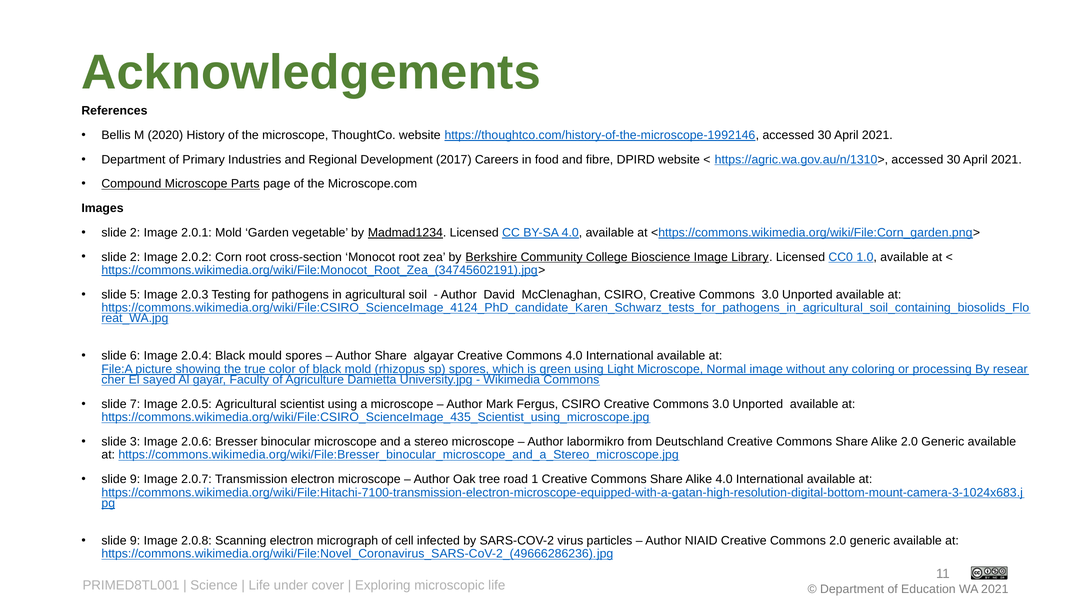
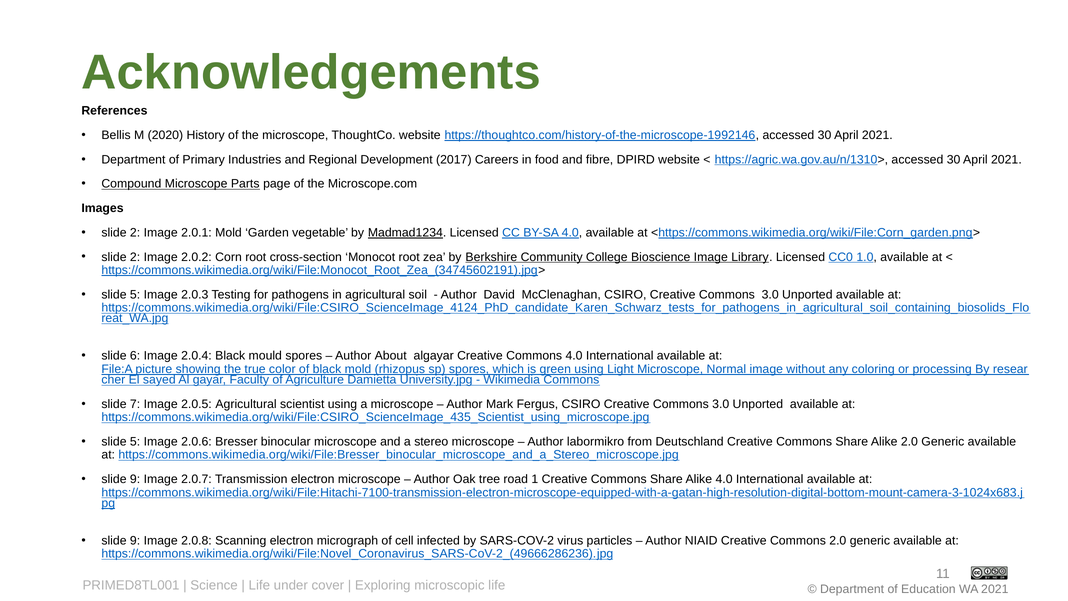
Author Share: Share -> About (391, 356)
3: 3 -> 5 (135, 441)
